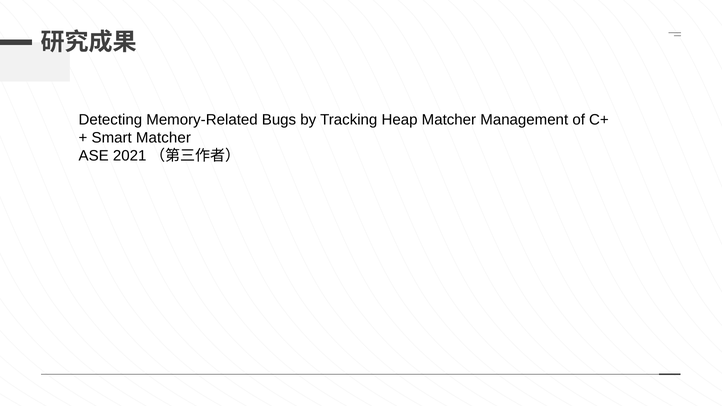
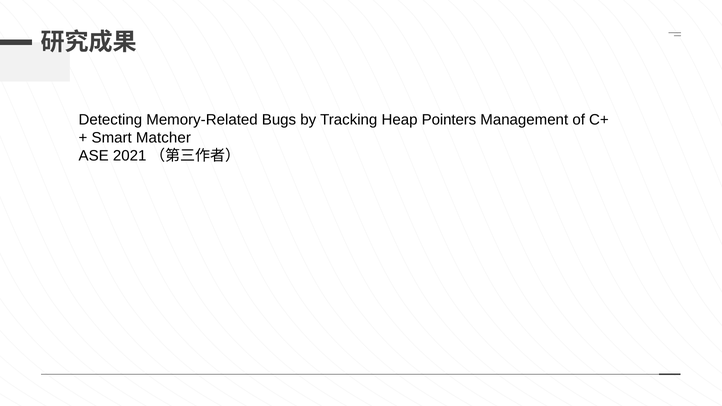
Heap Matcher: Matcher -> Pointers (449, 120)
